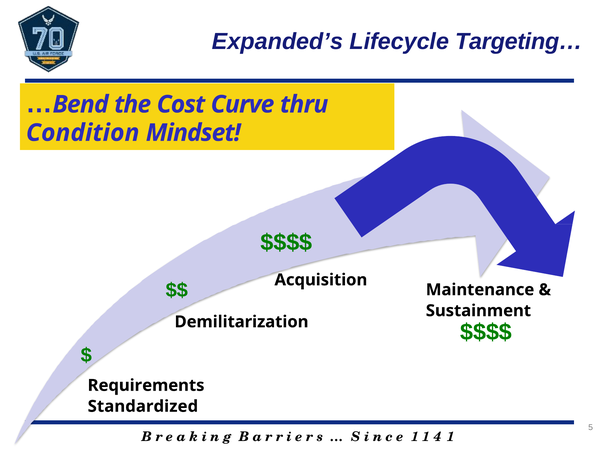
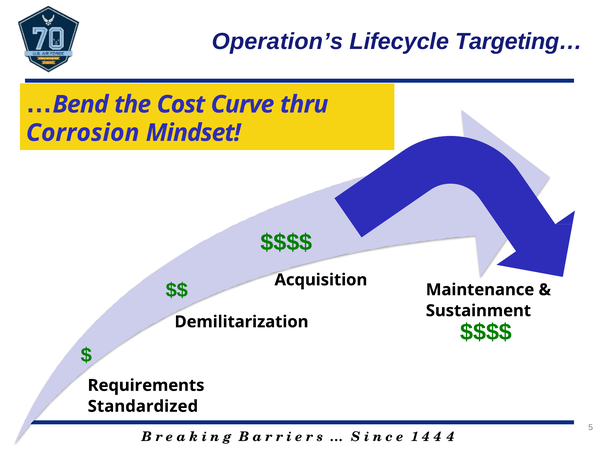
Expanded’s: Expanded’s -> Operation’s (277, 42)
Condition: Condition -> Corrosion (83, 133)
1 1: 1 -> 4 (426, 437)
1: 1 -> 4 (451, 437)
